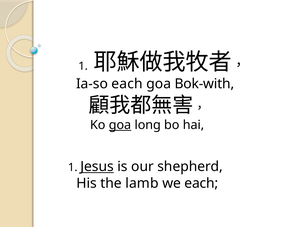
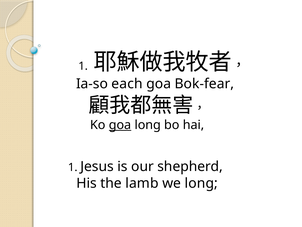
Bok-with: Bok-with -> Bok-fear (204, 84)
Jesus underline: present -> none (97, 166)
we each: each -> long (201, 183)
